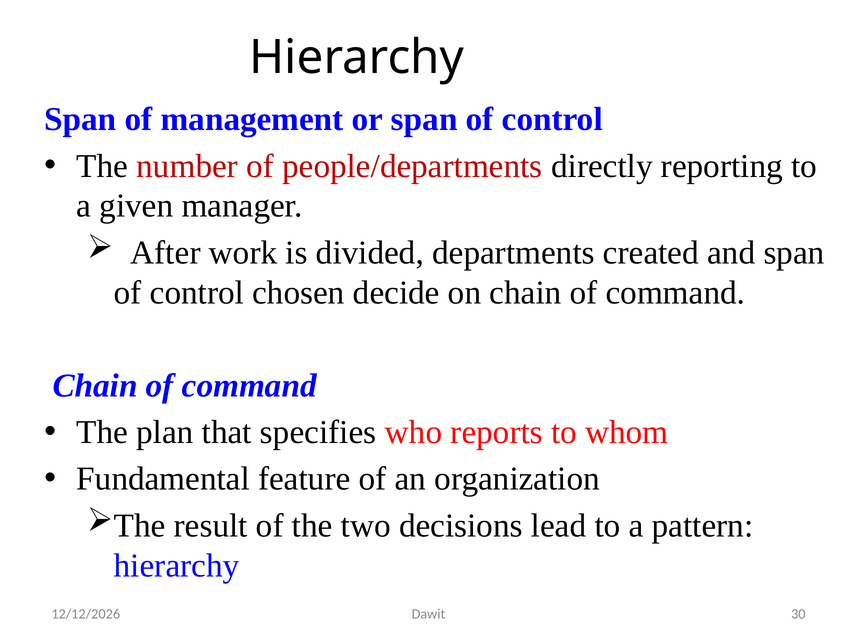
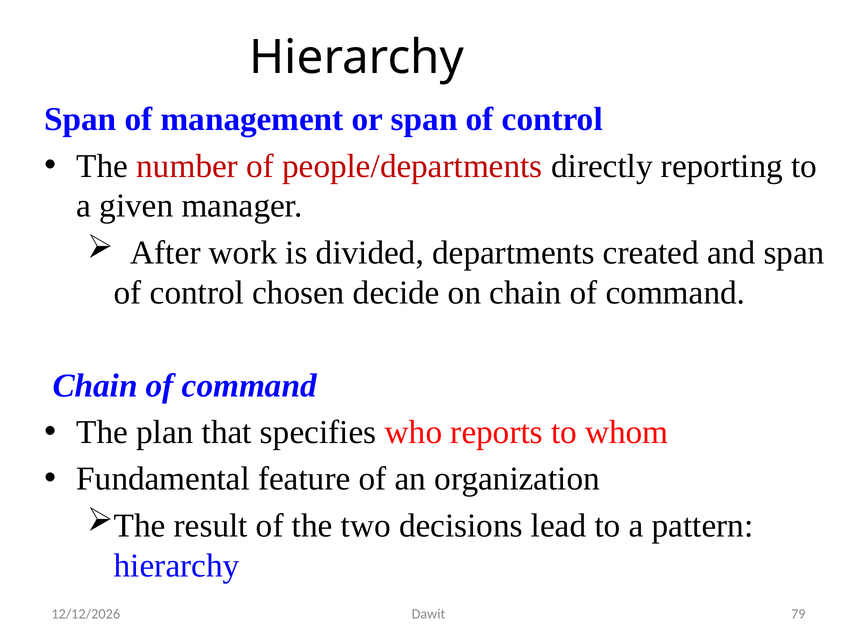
30: 30 -> 79 (798, 614)
